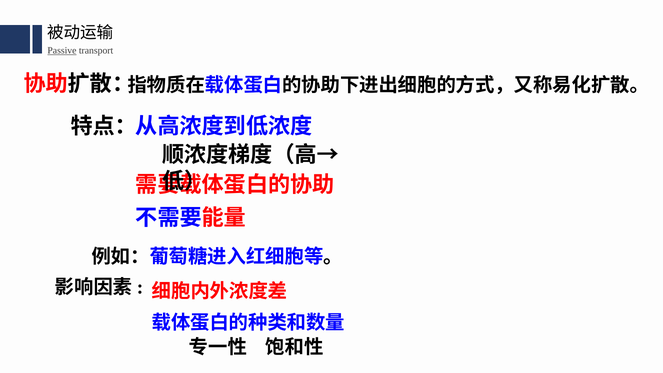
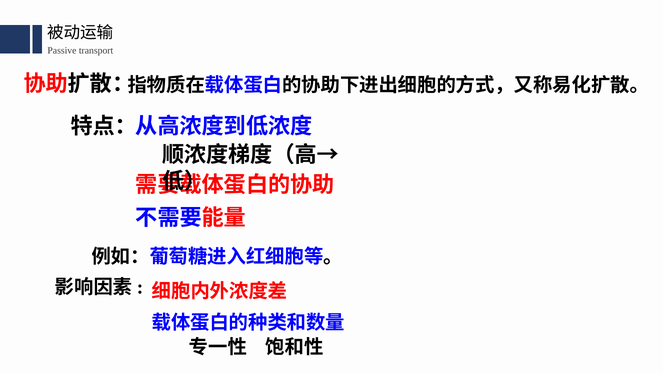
Passive underline: present -> none (62, 51)
